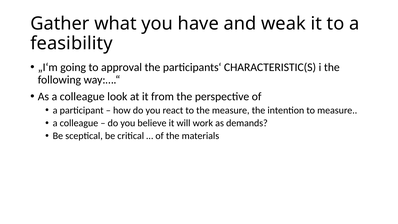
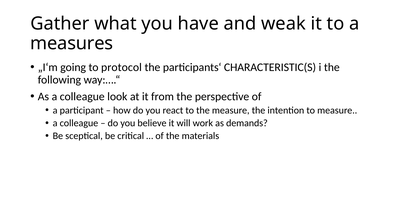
feasibility: feasibility -> measures (72, 43)
approval: approval -> protocol (121, 67)
